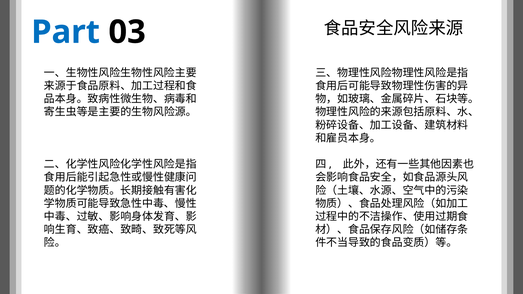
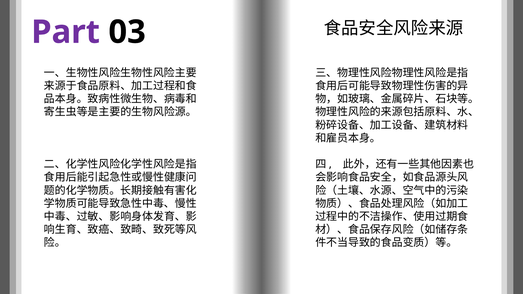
Part colour: blue -> purple (66, 32)
